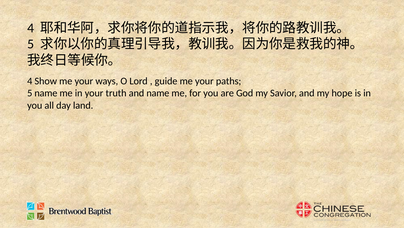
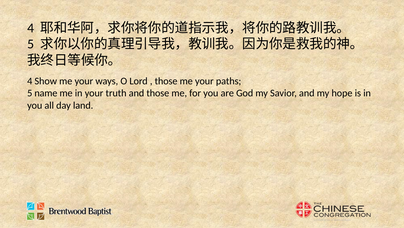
guide: guide -> those (166, 81)
and name: name -> those (158, 93)
